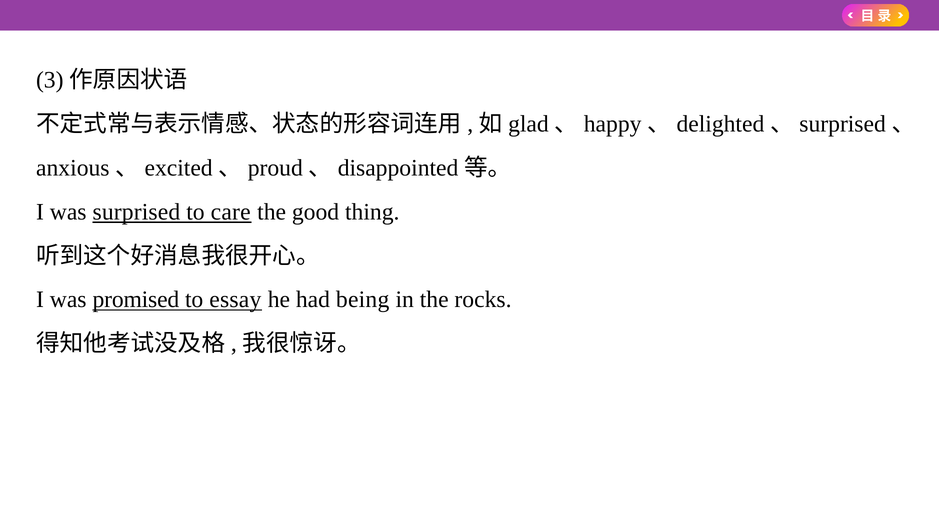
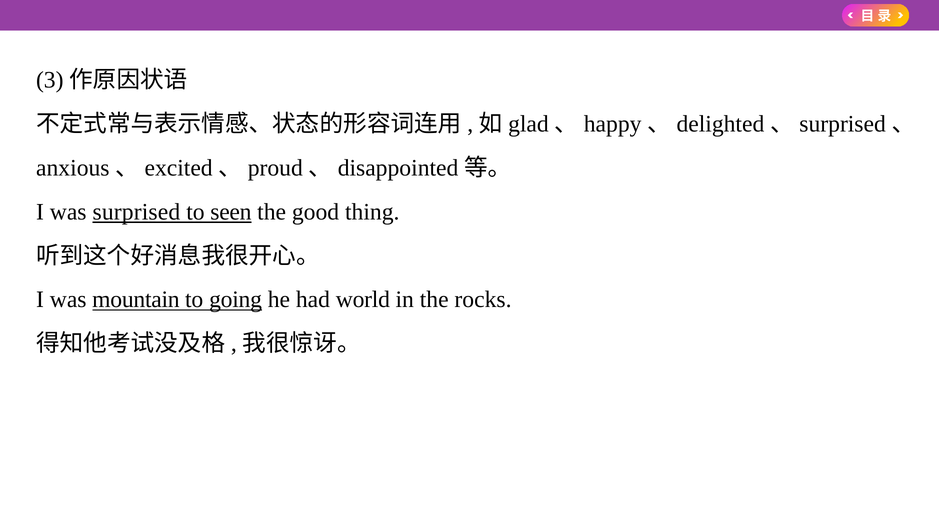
care: care -> seen (231, 212)
promised: promised -> mountain (136, 300)
essay: essay -> going (236, 300)
being: being -> world (363, 300)
